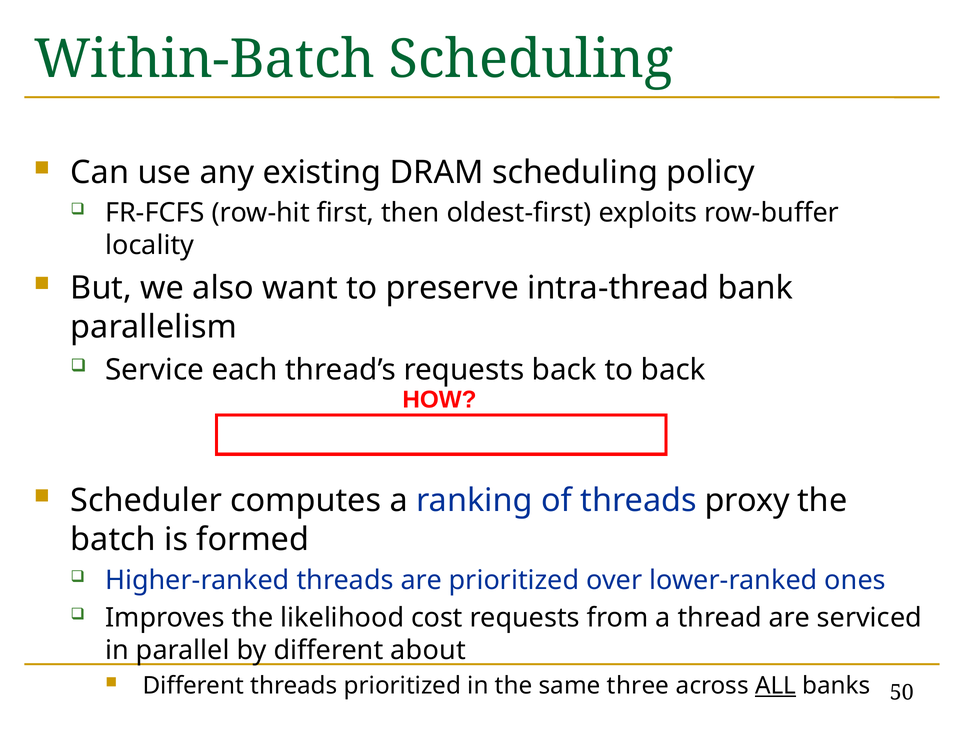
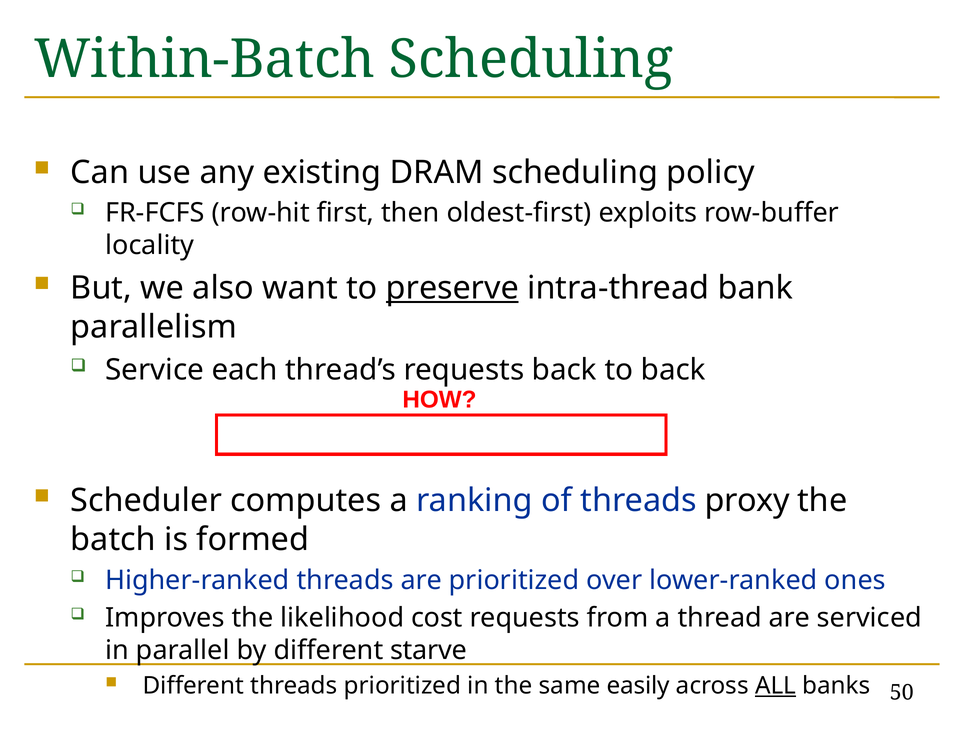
preserve underline: none -> present (452, 288)
about: about -> starve (428, 650)
three: three -> easily (638, 686)
